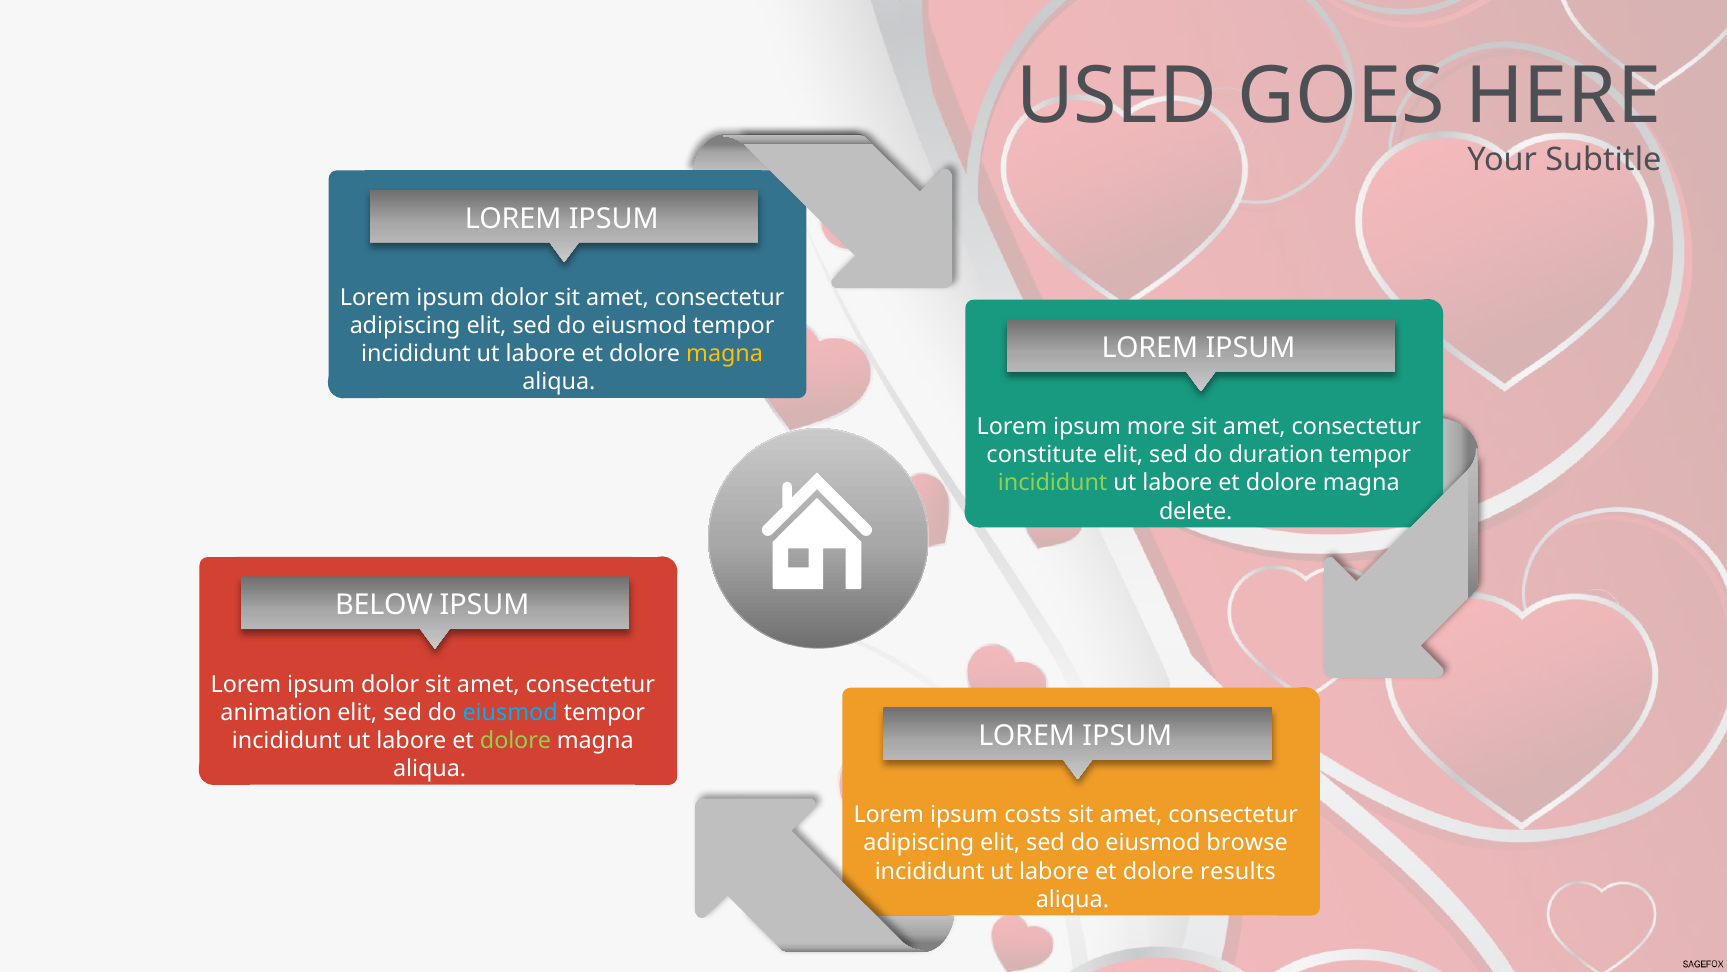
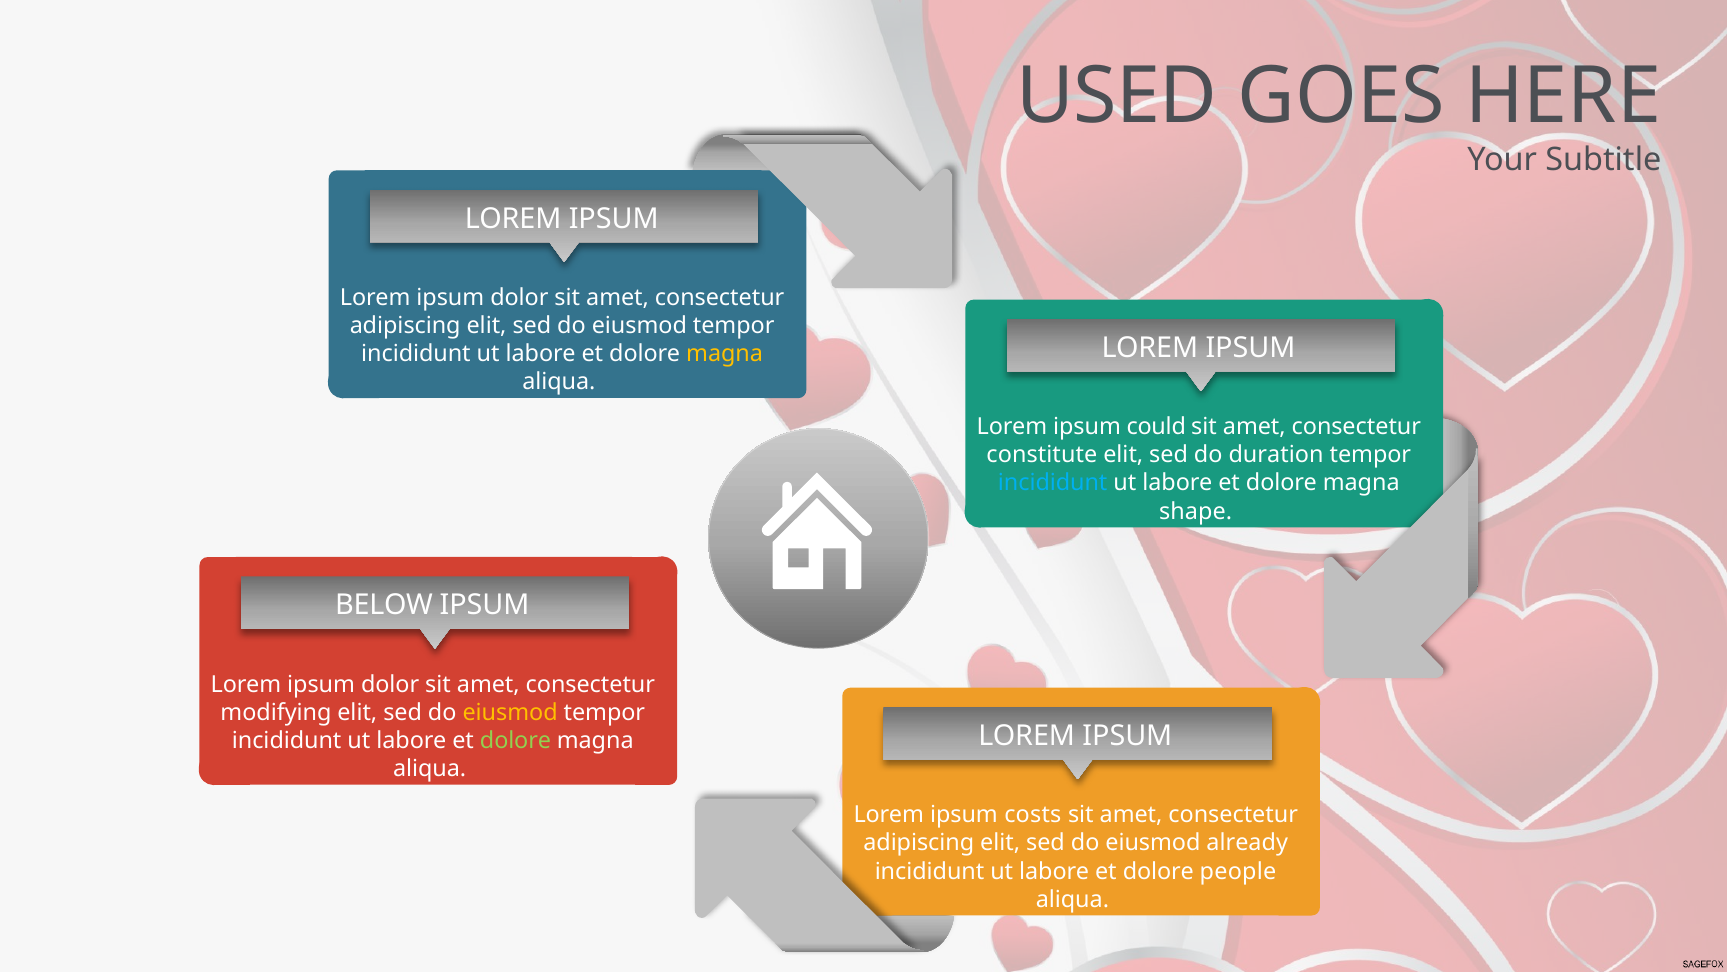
more: more -> could (1156, 427)
incididunt colour: light green -> light blue (1053, 483)
delete: delete -> shape (1196, 511)
animation: animation -> modifying (276, 712)
eiusmod colour: light blue -> yellow (510, 712)
browse: browse -> already (1247, 843)
results: results -> people (1238, 871)
